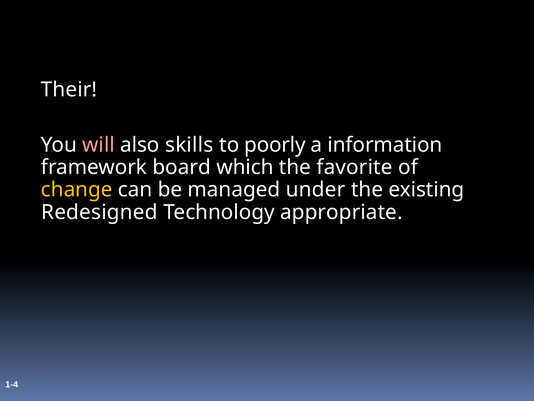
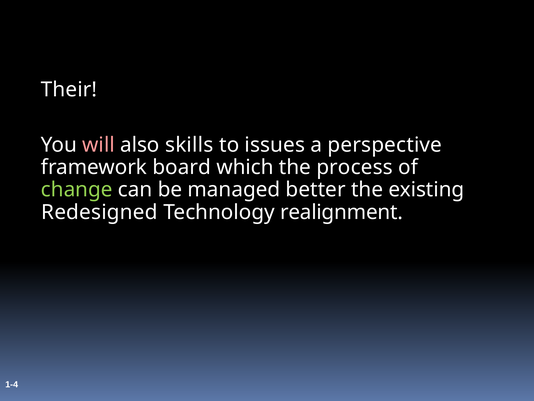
poorly: poorly -> issues (275, 145)
information: information -> perspective (385, 145)
favorite: favorite -> process (355, 167)
change colour: yellow -> light green (77, 190)
under: under -> better (316, 190)
appropriate: appropriate -> realignment (342, 212)
